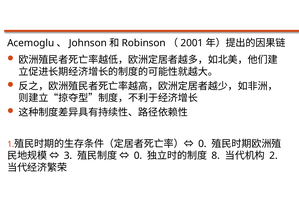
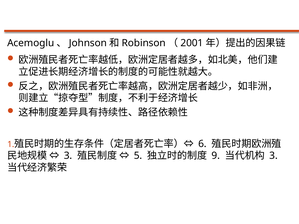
0: 0 -> 6 (202, 144)
0: 0 -> 5 (138, 156)
8: 8 -> 9 (216, 156)
2: 2 -> 3 (274, 156)
